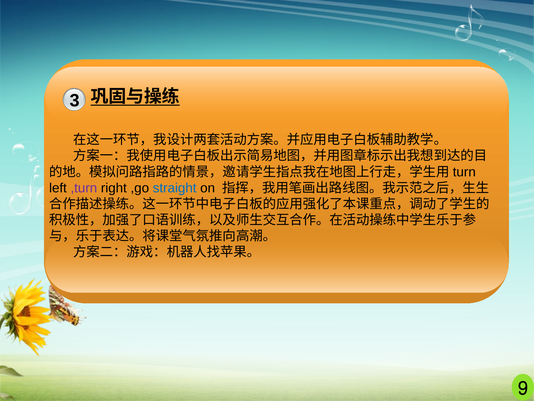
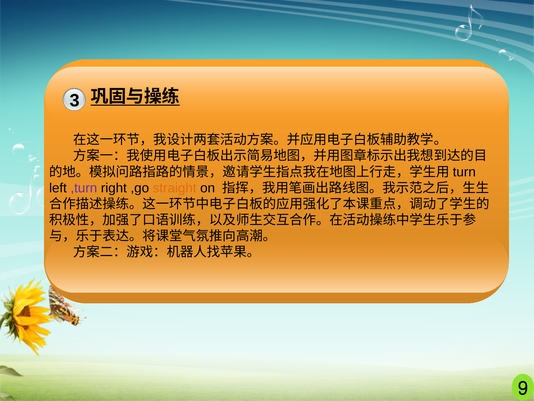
straight colour: blue -> orange (175, 188)
